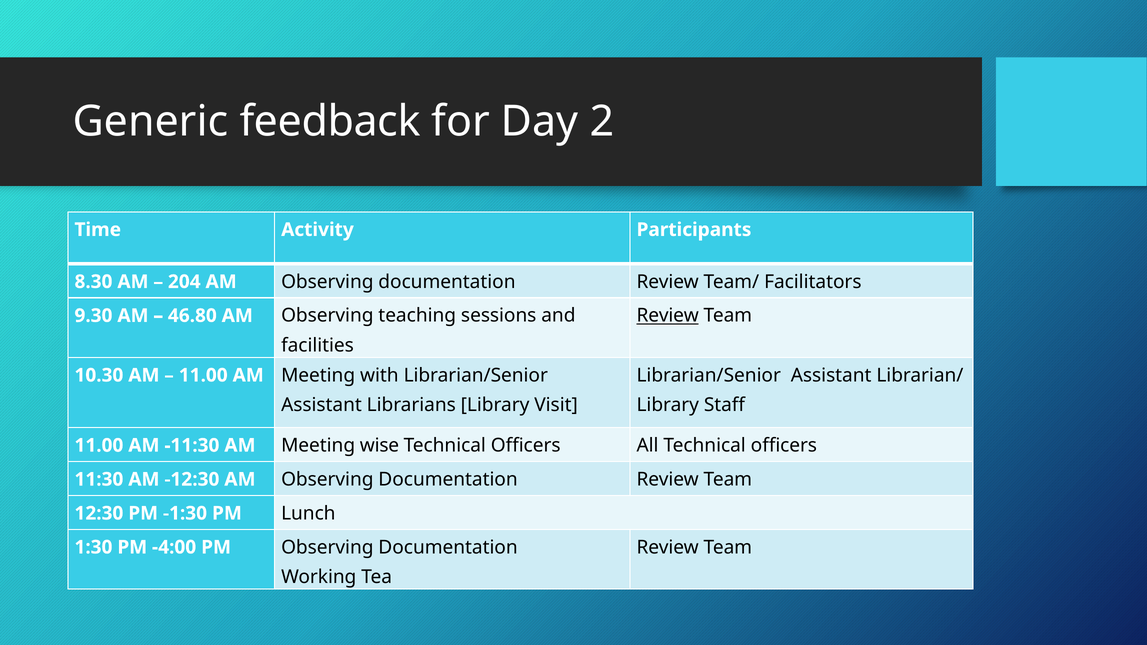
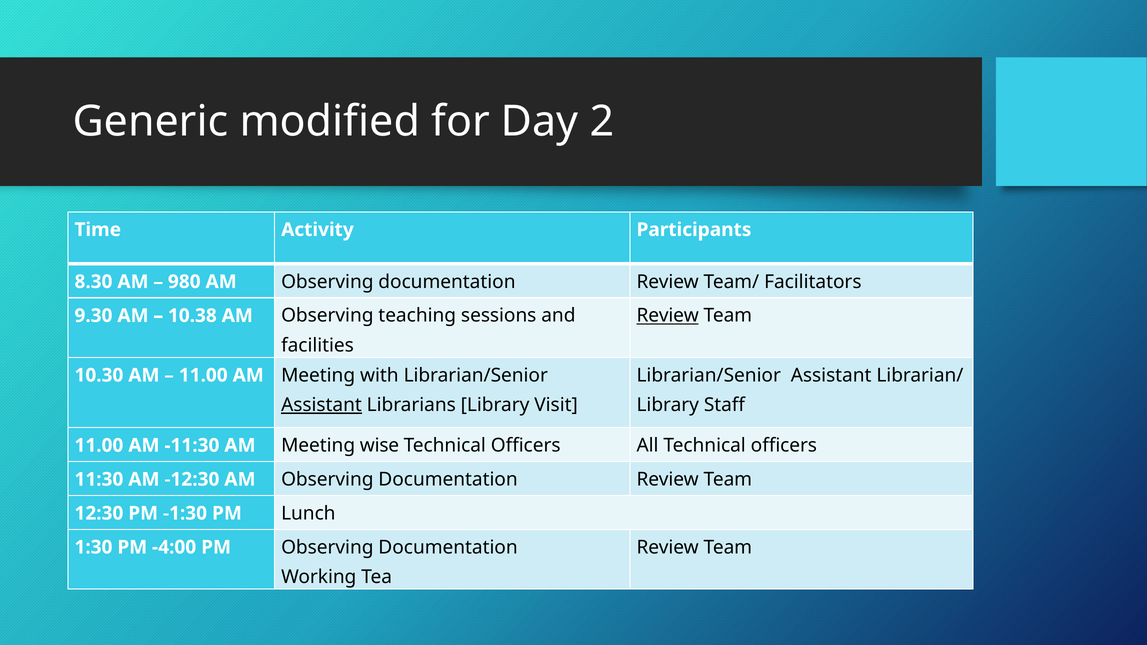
feedback: feedback -> modified (330, 121)
204: 204 -> 980 (184, 282)
46.80: 46.80 -> 10.38 (192, 316)
Assistant underline: none -> present (321, 405)
